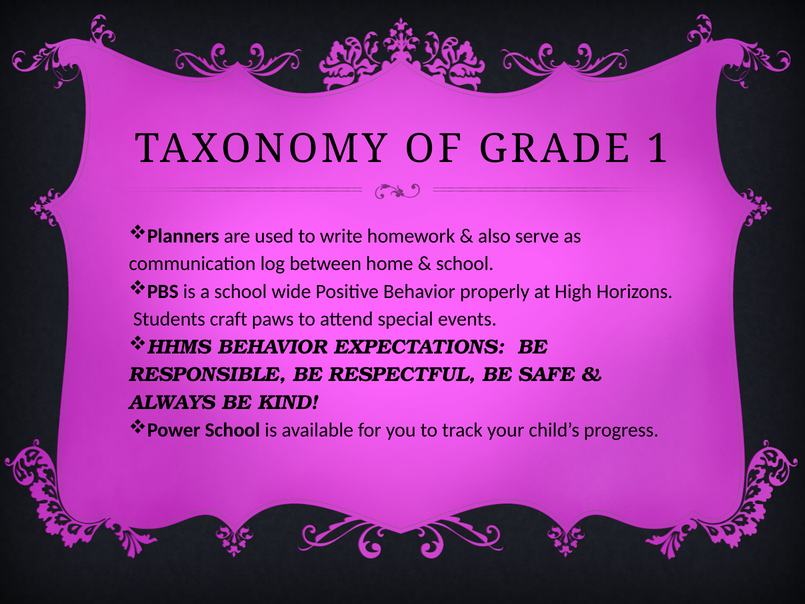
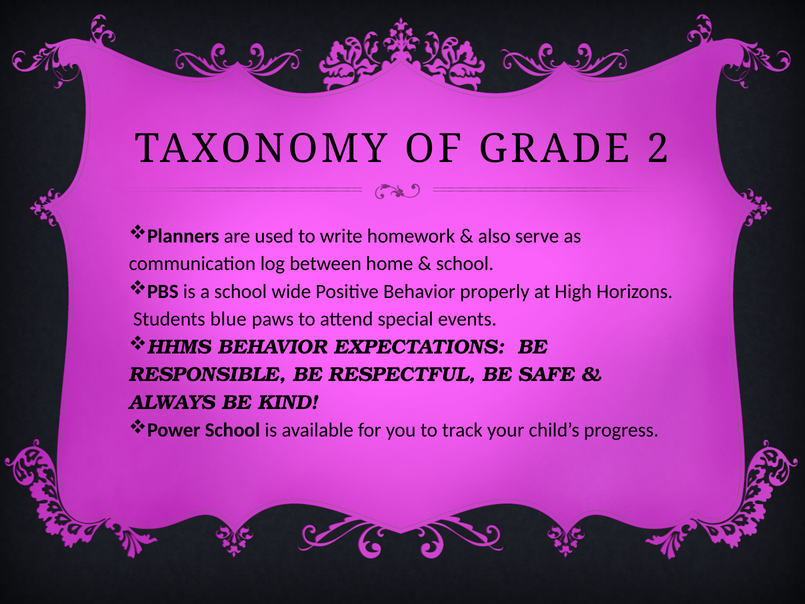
1: 1 -> 2 (658, 149)
craft: craft -> blue (228, 319)
